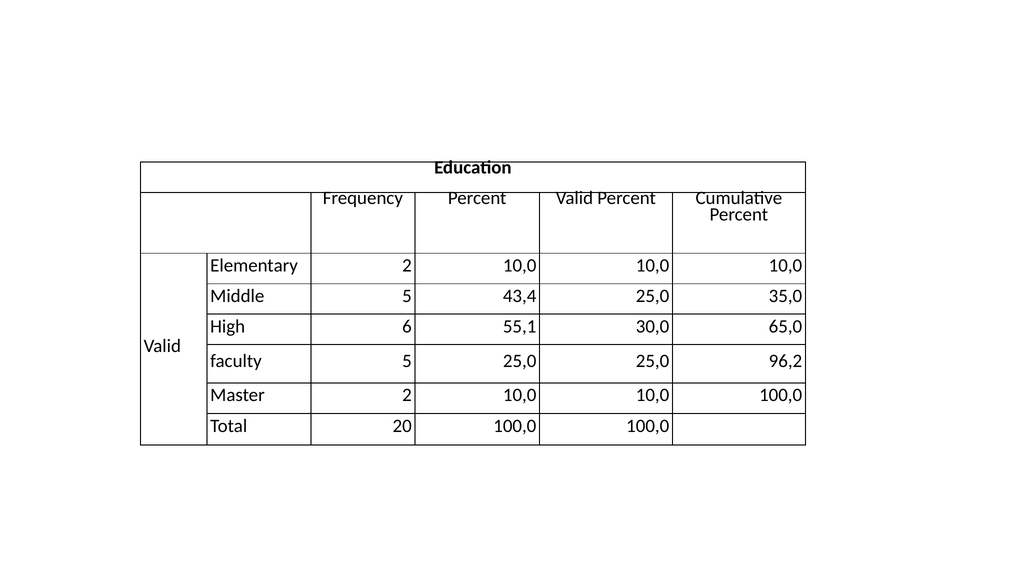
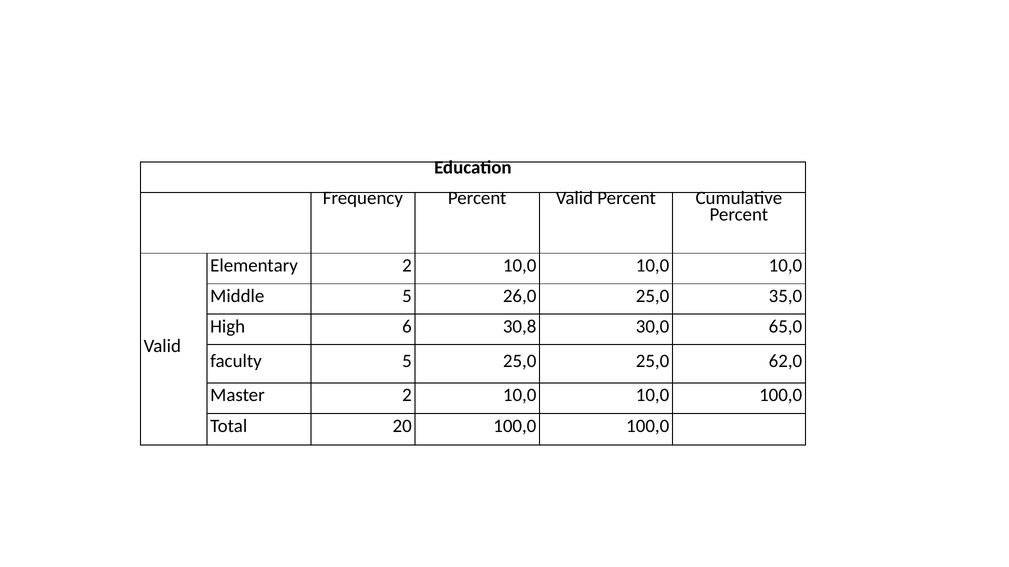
43,4: 43,4 -> 26,0 (520, 296)
55,1: 55,1 -> 30,8 (520, 327)
96,2: 96,2 -> 62,0 (785, 361)
